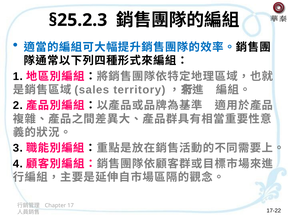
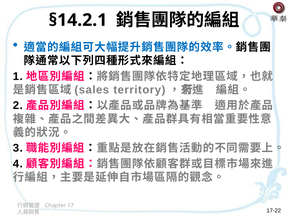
§25.2.3: §25.2.3 -> §14.2.1 (78, 20)
